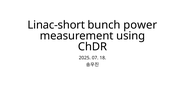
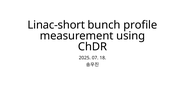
power: power -> profile (140, 25)
